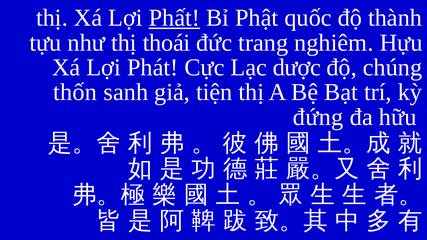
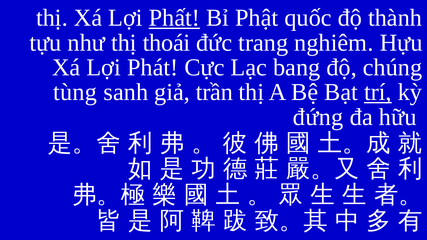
dược: dược -> bang (297, 68)
thốn: thốn -> tùng (75, 92)
tiện: tiện -> trần (214, 92)
trí underline: none -> present (378, 92)
